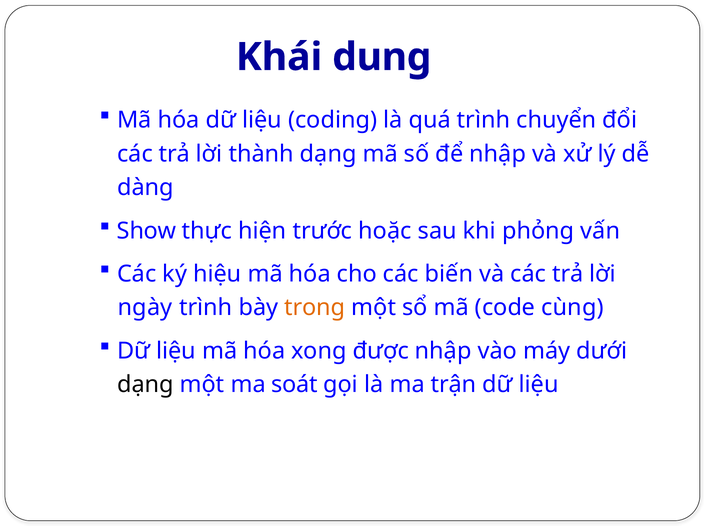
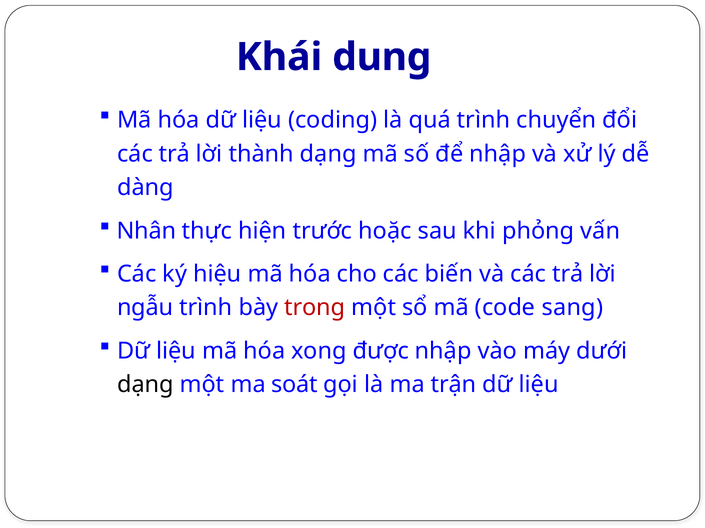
Show: Show -> Nhân (147, 231)
ngày: ngày -> ngẫu (145, 308)
trong colour: orange -> red (315, 308)
cùng: cùng -> sang (572, 308)
